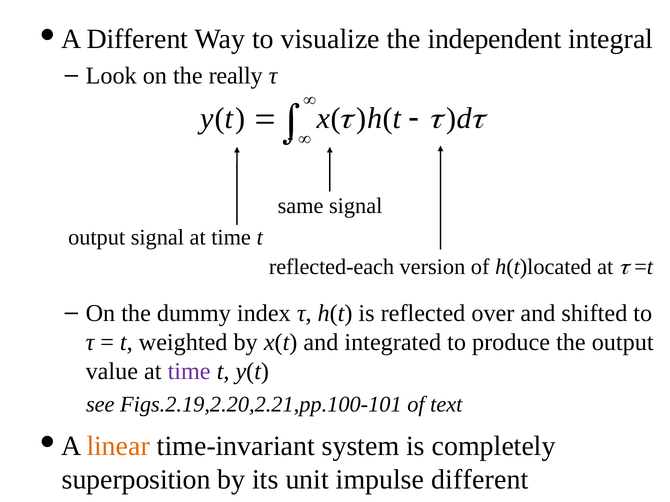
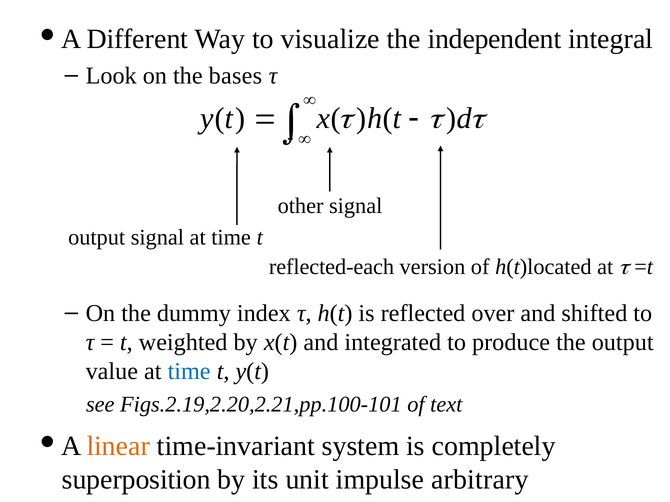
really: really -> bases (235, 76)
same: same -> other (301, 206)
time colour: purple -> blue (189, 371)
impulse different: different -> arbitrary (480, 480)
